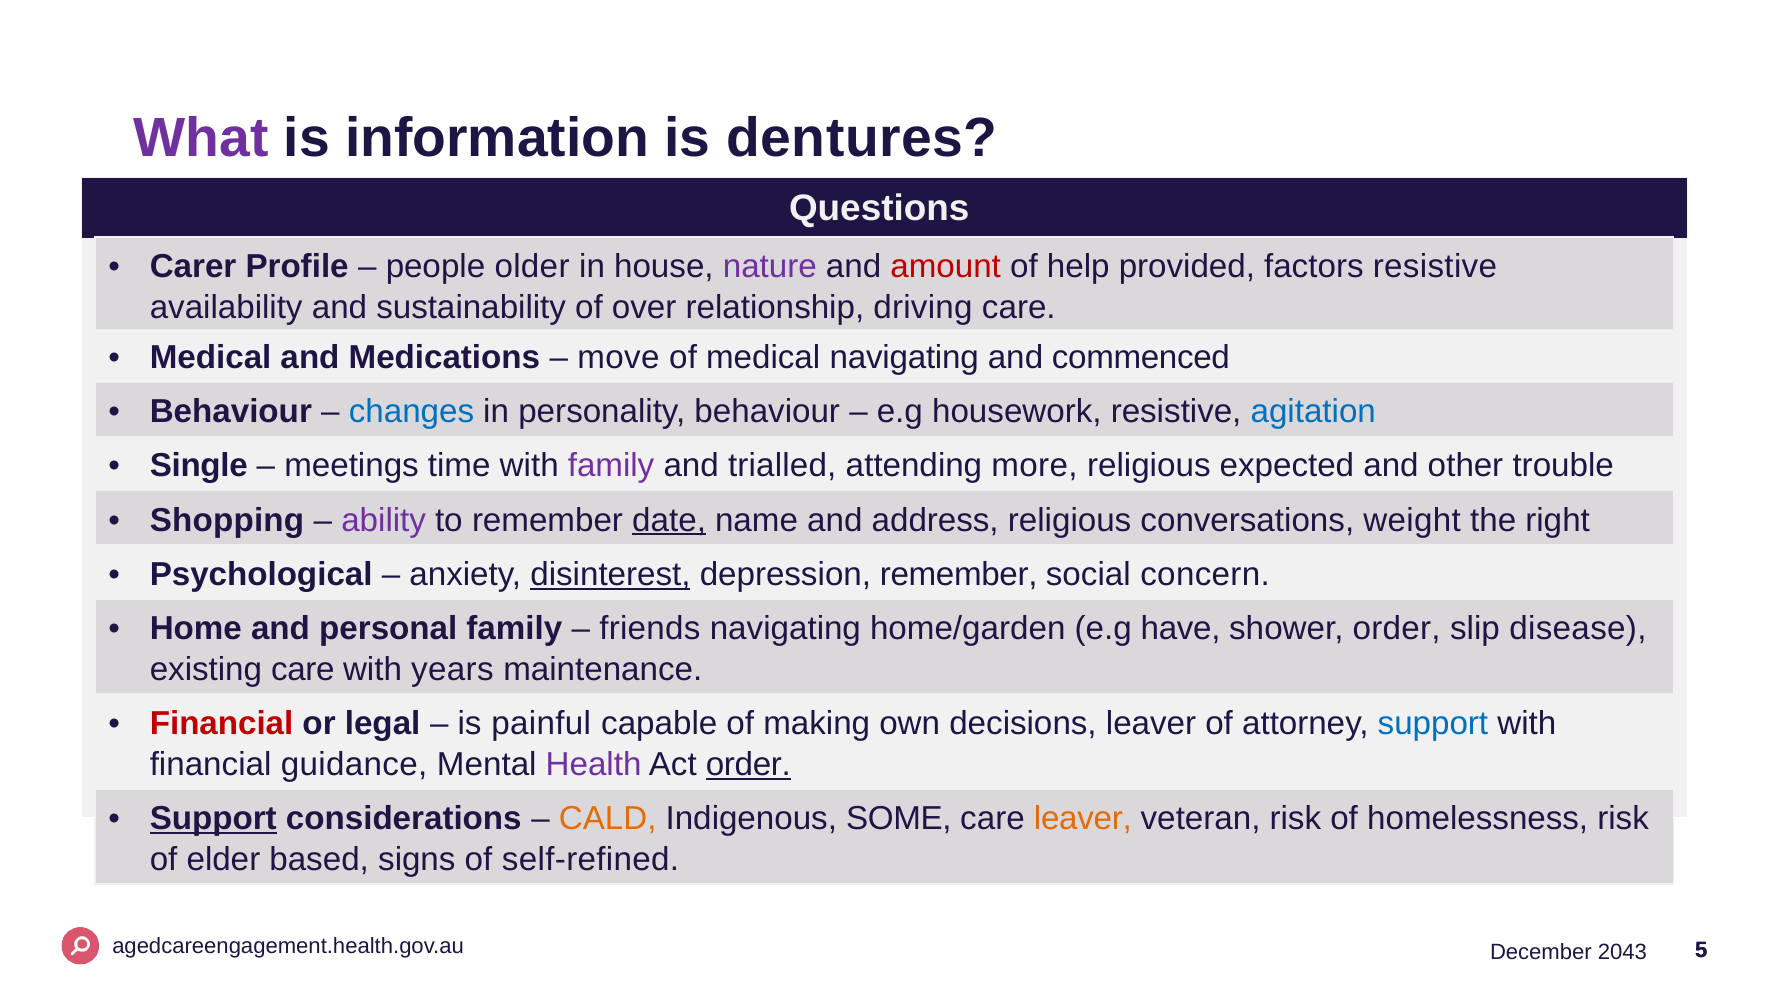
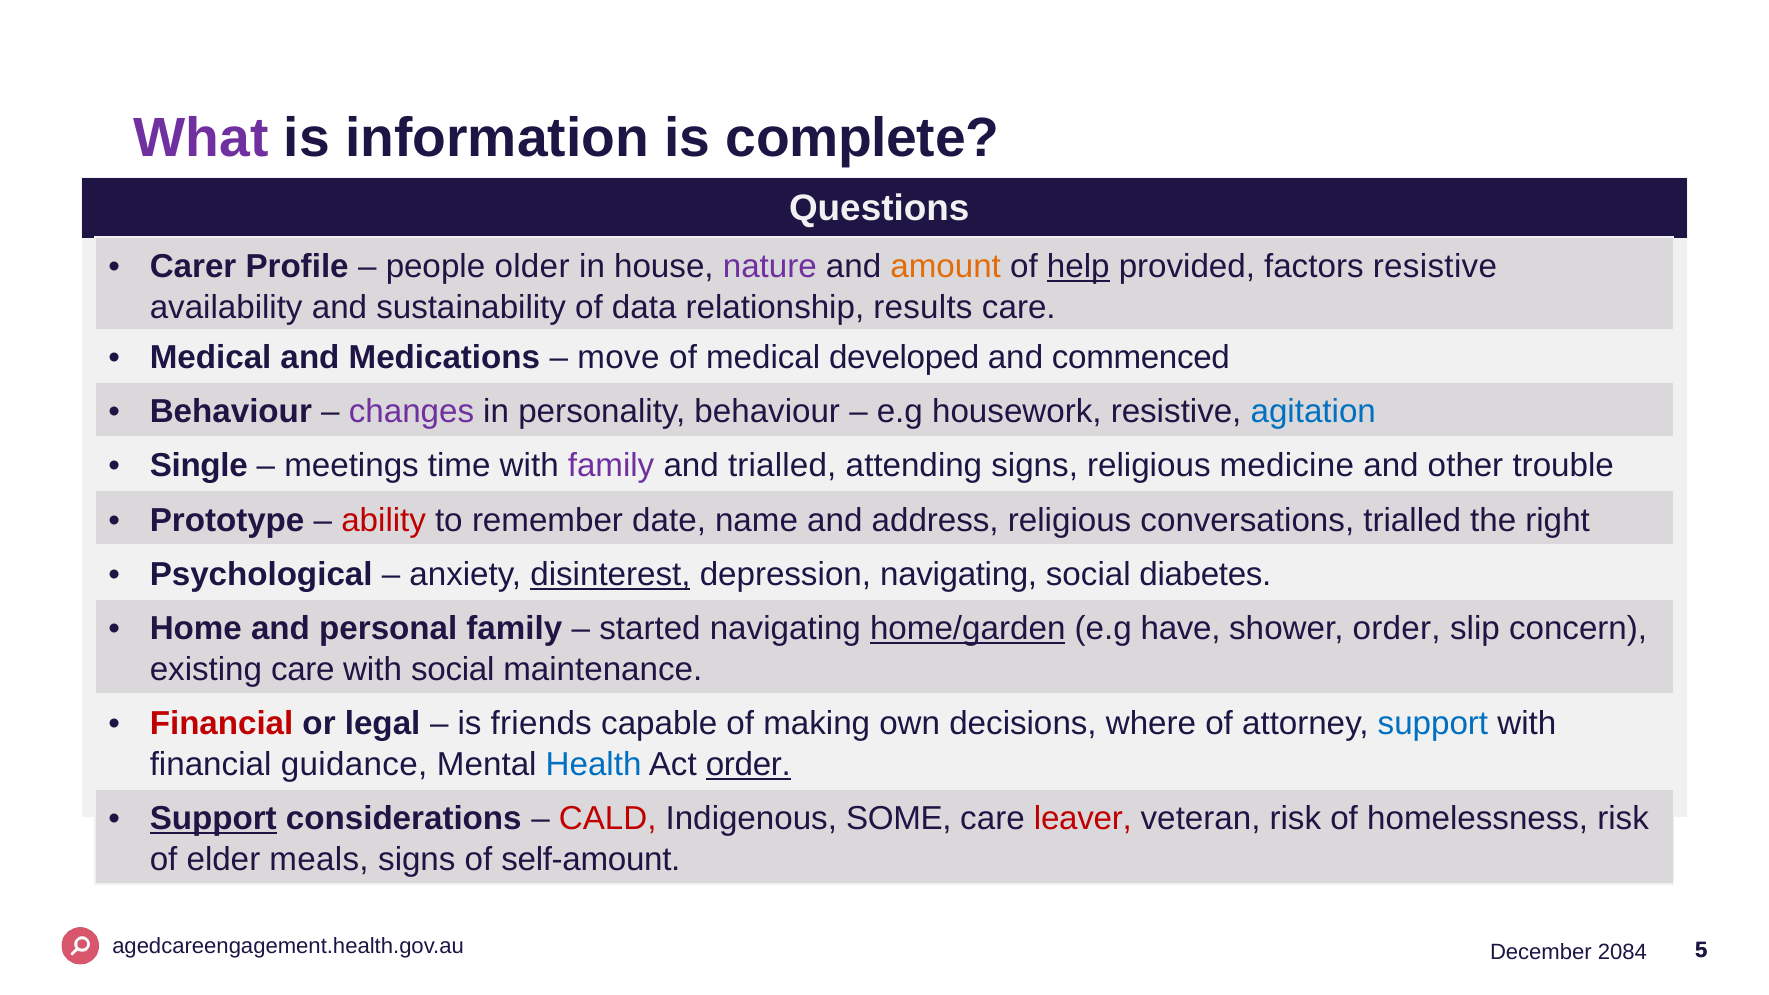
dentures: dentures -> complete (862, 138)
amount colour: red -> orange (946, 266)
help underline: none -> present (1078, 266)
over: over -> data (644, 307)
driving: driving -> results (923, 307)
medical navigating: navigating -> developed (904, 358)
changes colour: blue -> purple (412, 412)
attending more: more -> signs (1035, 466)
expected: expected -> medicine (1287, 466)
Shopping: Shopping -> Prototype (227, 520)
ability colour: purple -> red (384, 520)
date underline: present -> none (669, 520)
conversations weight: weight -> trialled (1412, 520)
depression remember: remember -> navigating (959, 574)
concern: concern -> diabetes (1205, 574)
friends: friends -> started (650, 629)
home/garden underline: none -> present (968, 629)
disease: disease -> concern (1578, 629)
with years: years -> social (453, 669)
painful: painful -> friends (541, 724)
decisions leaver: leaver -> where (1151, 724)
Health colour: purple -> blue (594, 764)
CALD colour: orange -> red (608, 819)
leaver colour: orange -> red (1083, 819)
based: based -> meals (319, 859)
self-refined: self-refined -> self-amount (591, 859)
2043: 2043 -> 2084 (1622, 952)
